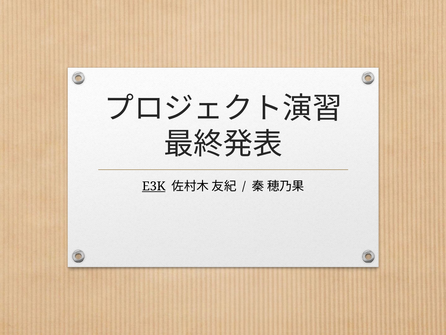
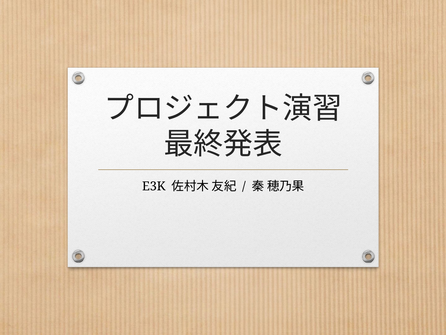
E3K underline: present -> none (154, 186)
